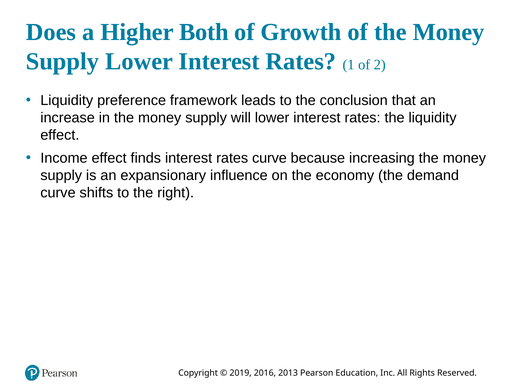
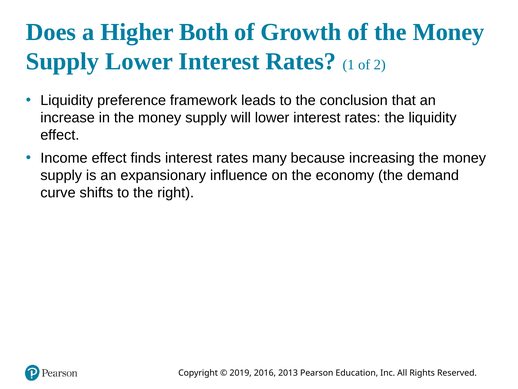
rates curve: curve -> many (269, 158)
